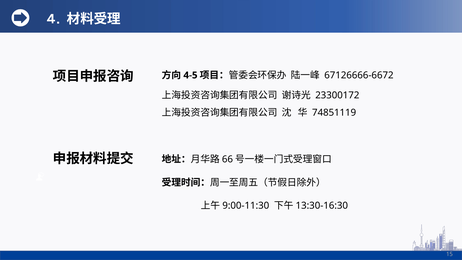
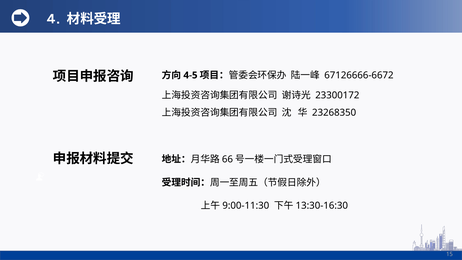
74851119: 74851119 -> 23268350 (334, 113)
